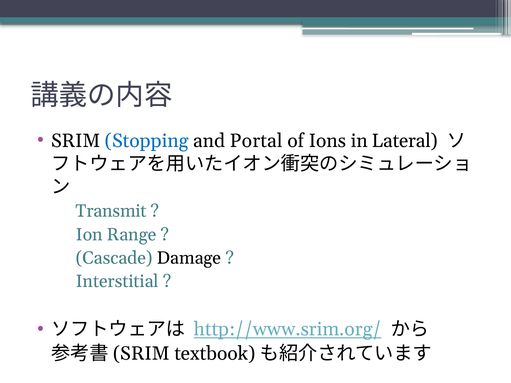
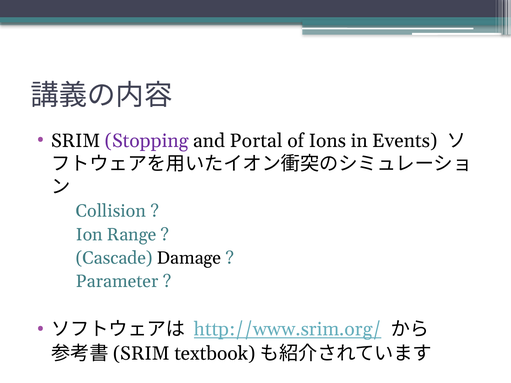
Stopping colour: blue -> purple (147, 141)
Lateral: Lateral -> Events (405, 141)
Transmit: Transmit -> Collision (111, 211)
Interstitial: Interstitial -> Parameter (117, 282)
